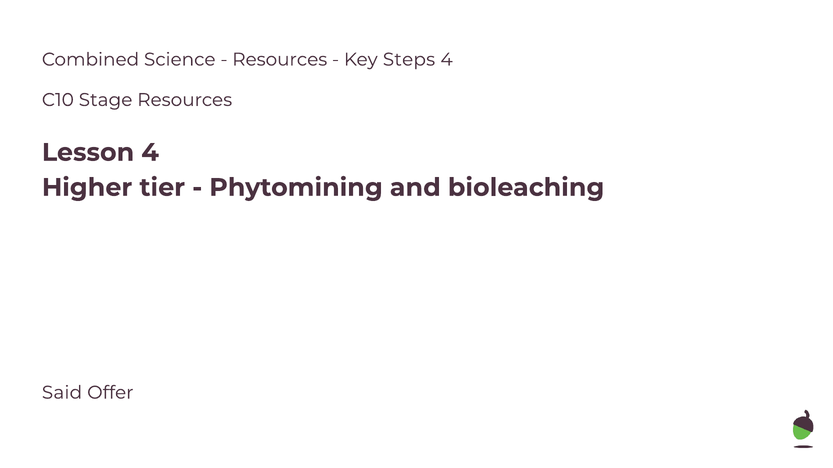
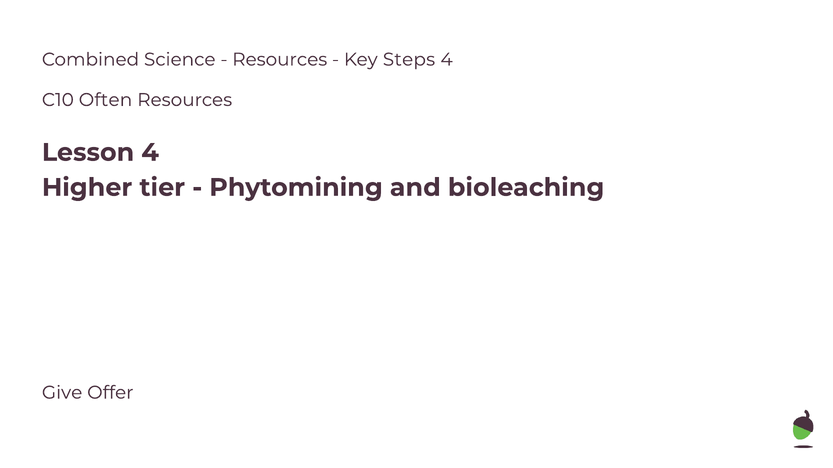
Stage: Stage -> Often (105, 100)
Said: Said -> Give (62, 393)
